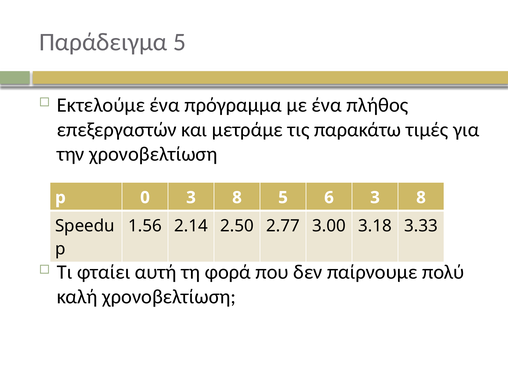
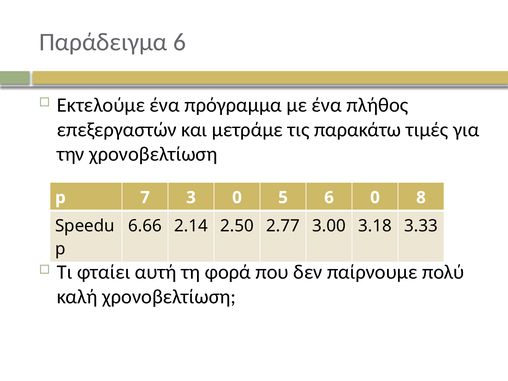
Παράδειγμα 5: 5 -> 6 (179, 42)
0: 0 -> 7 (145, 198)
8: 8 -> 0 (237, 198)
6 3: 3 -> 0 (375, 198)
1.56: 1.56 -> 6.66 (145, 226)
